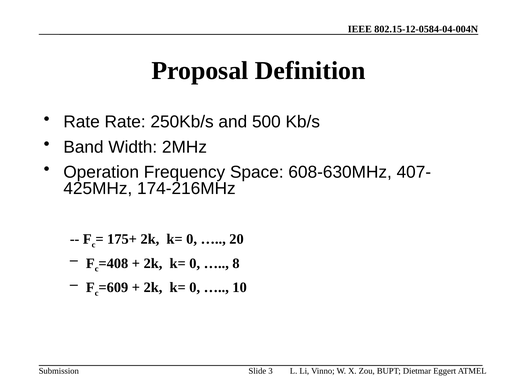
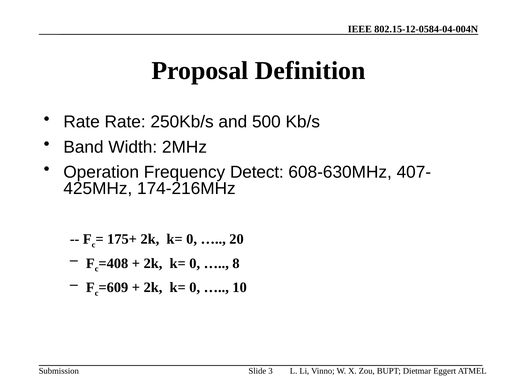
Space: Space -> Detect (257, 172)
